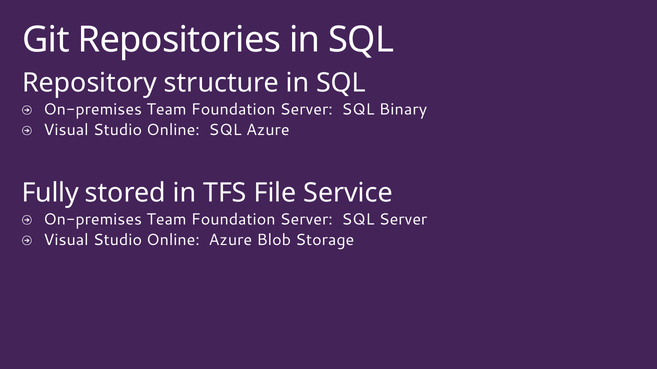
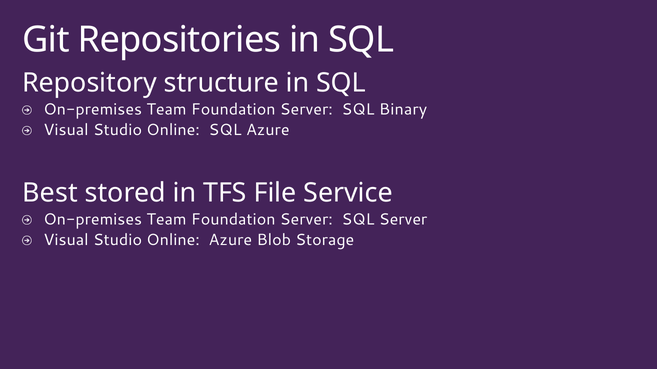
Fully: Fully -> Best (50, 193)
